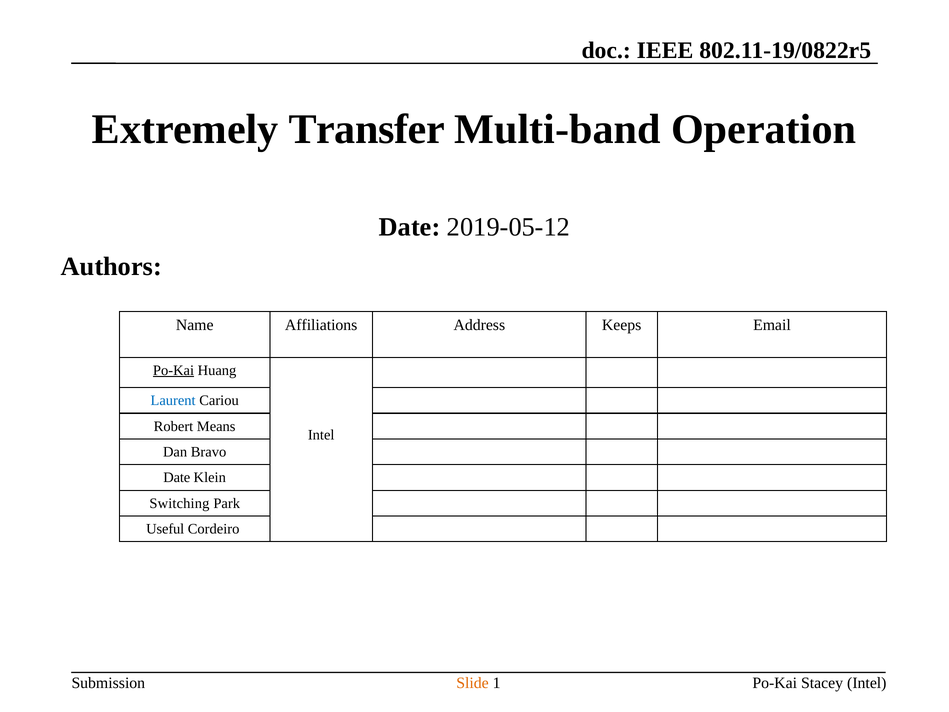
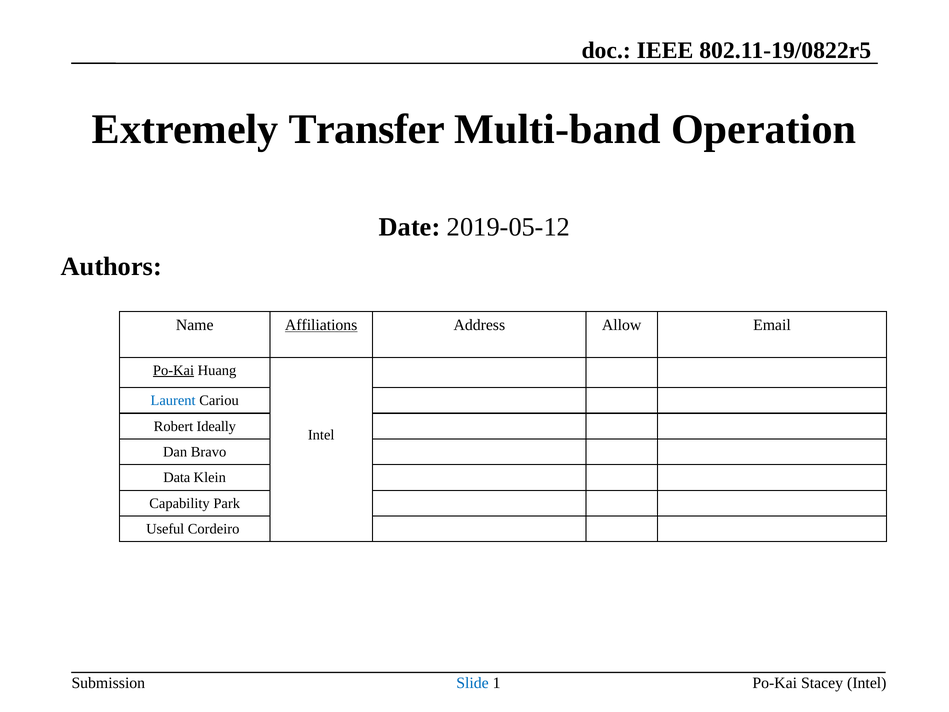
Affiliations underline: none -> present (321, 325)
Keeps: Keeps -> Allow (622, 325)
Means: Means -> Ideally (216, 426)
Date: Date -> Data (177, 477)
Switching: Switching -> Capability (180, 503)
Slide colour: orange -> blue (472, 683)
